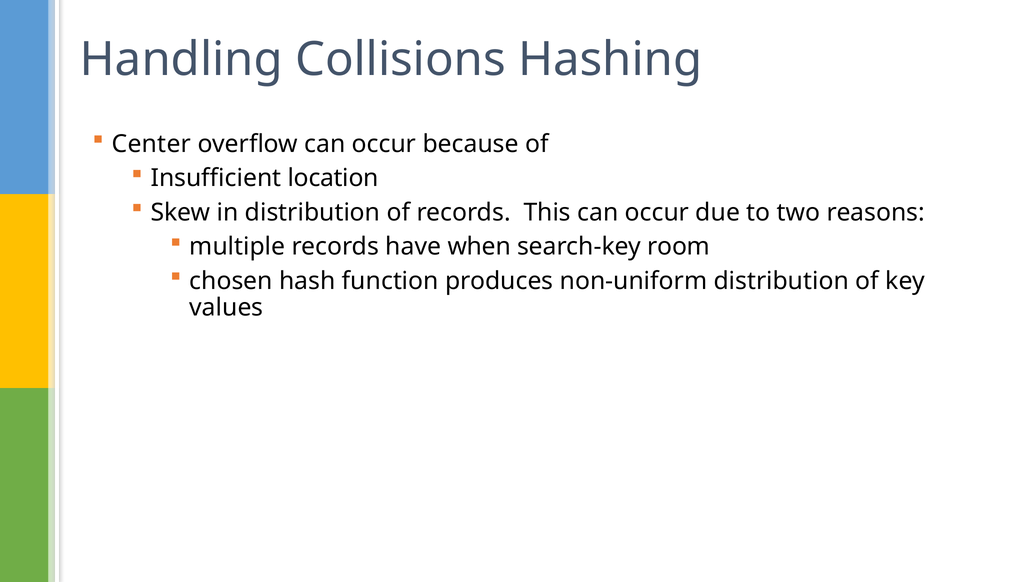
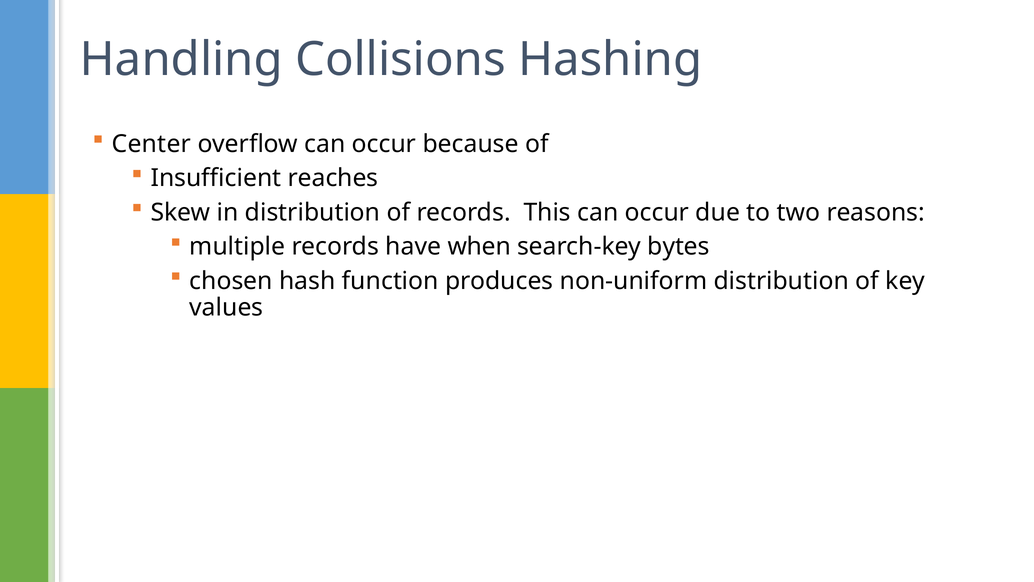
location: location -> reaches (333, 178)
room: room -> bytes (679, 246)
